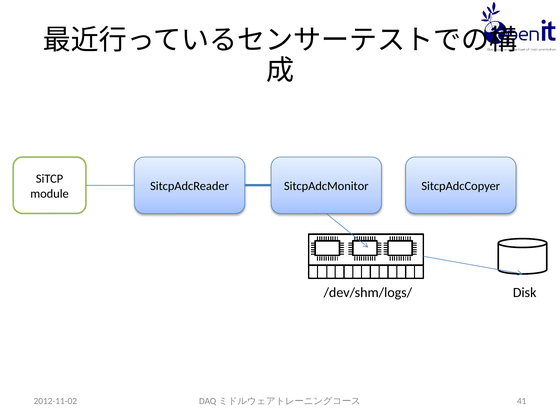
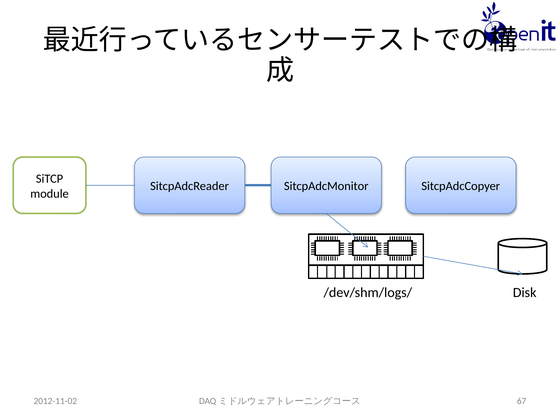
41: 41 -> 67 (522, 401)
